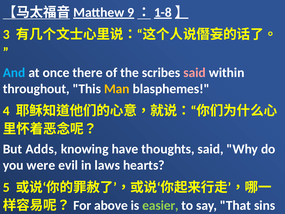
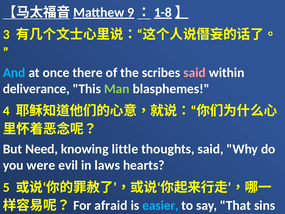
throughout: throughout -> deliverance (36, 89)
Man colour: yellow -> light green (117, 89)
Adds: Adds -> Need (42, 149)
have: have -> little (125, 149)
above: above -> afraid (111, 205)
easier colour: light green -> light blue (160, 205)
